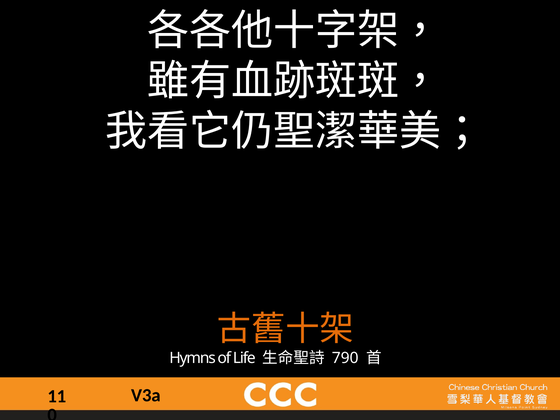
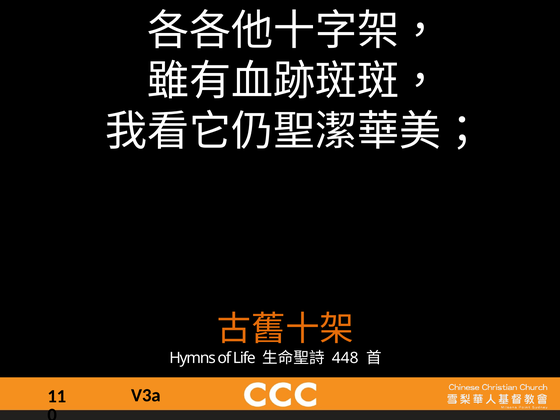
790: 790 -> 448 (345, 358)
